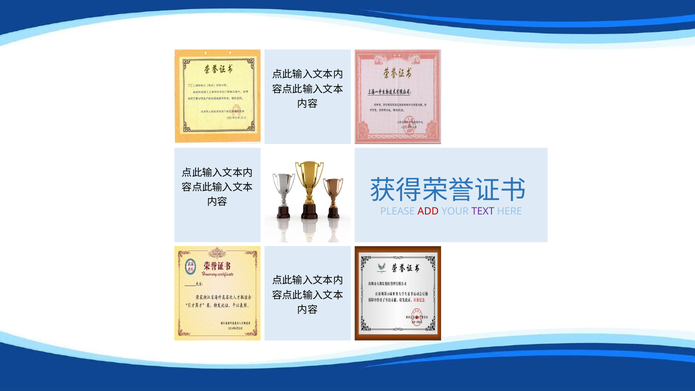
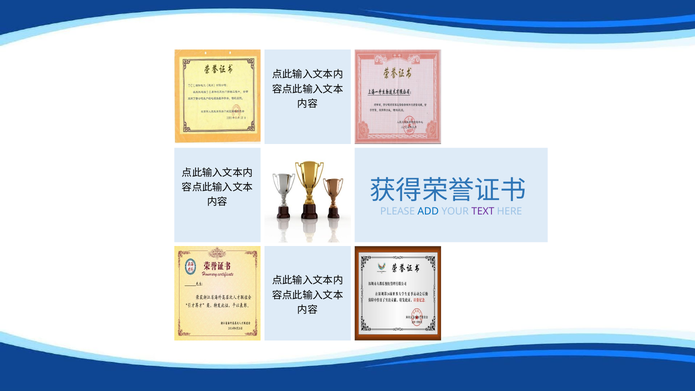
ADD colour: red -> blue (428, 211)
